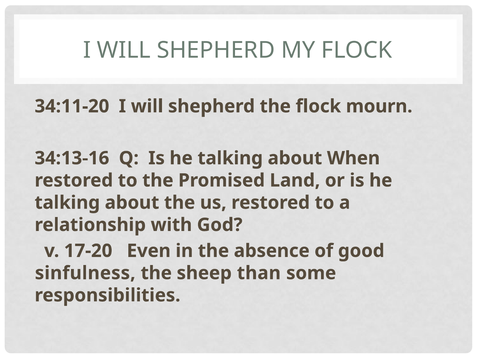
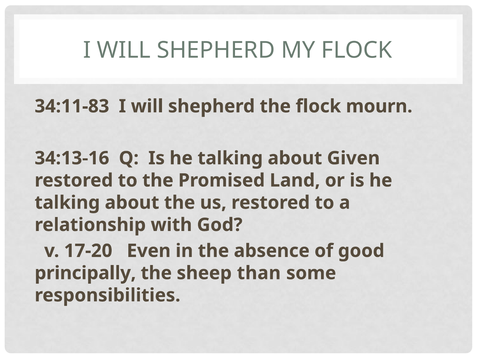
34:11-20: 34:11-20 -> 34:11-83 (72, 106)
When: When -> Given (353, 158)
sinfulness: sinfulness -> principally (85, 273)
